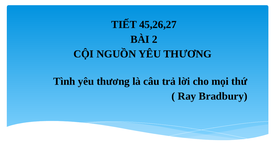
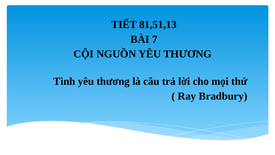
45,26,27: 45,26,27 -> 81,51,13 (158, 24)
2: 2 -> 7 (155, 39)
